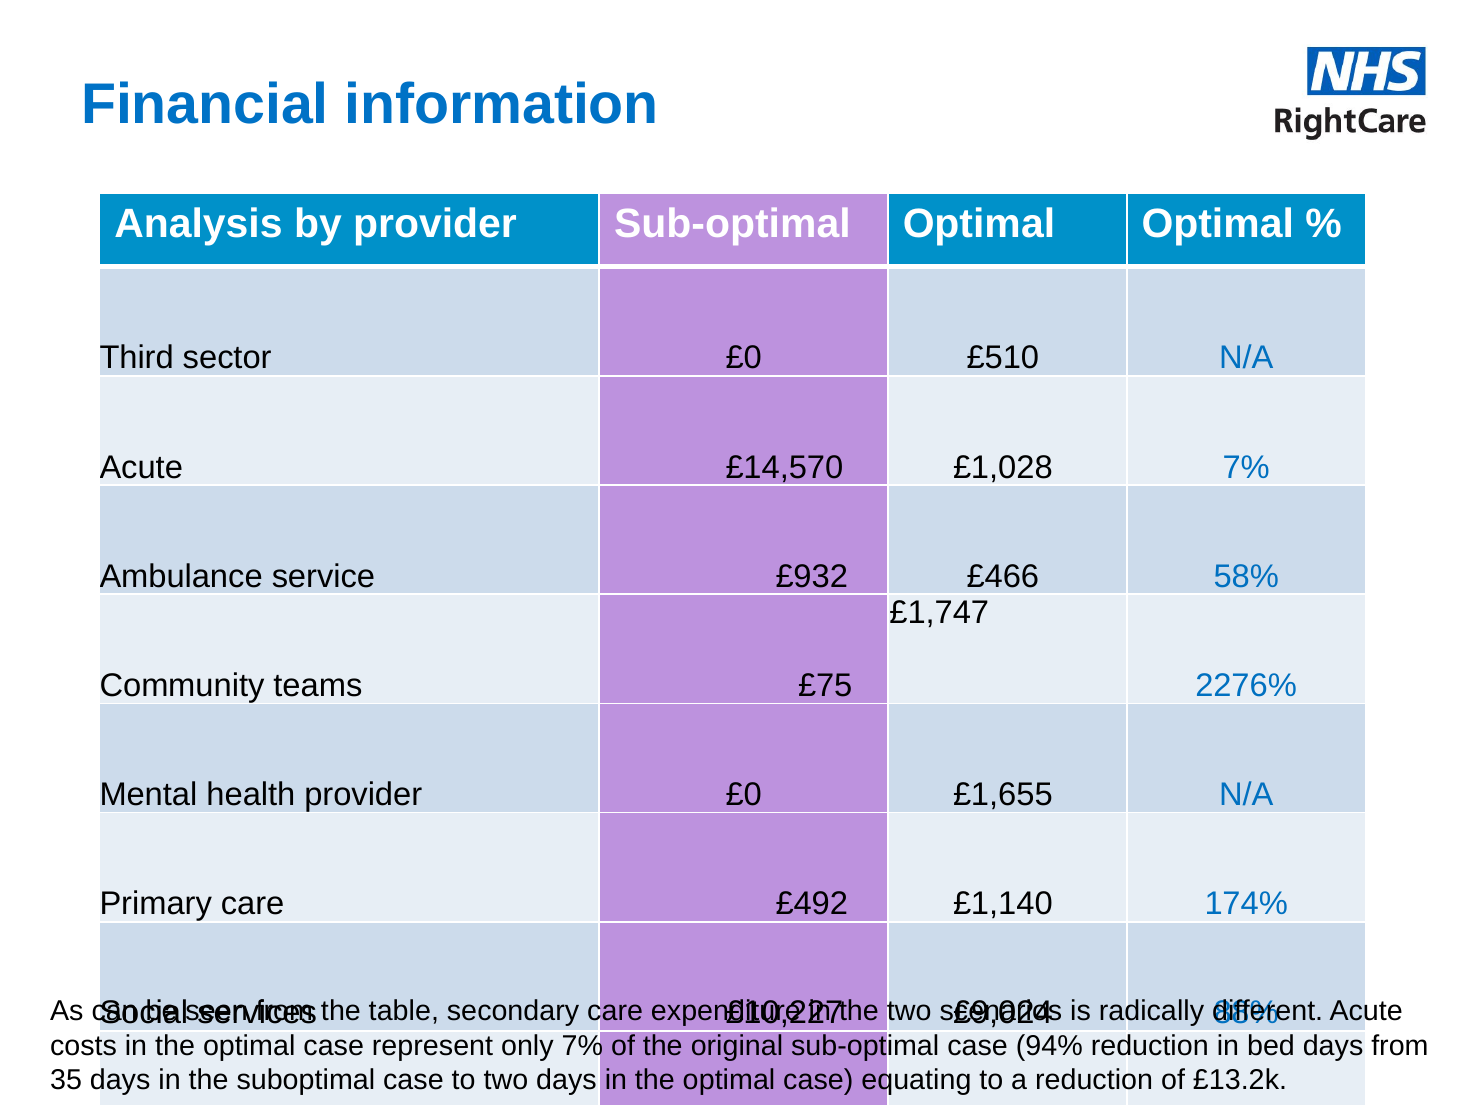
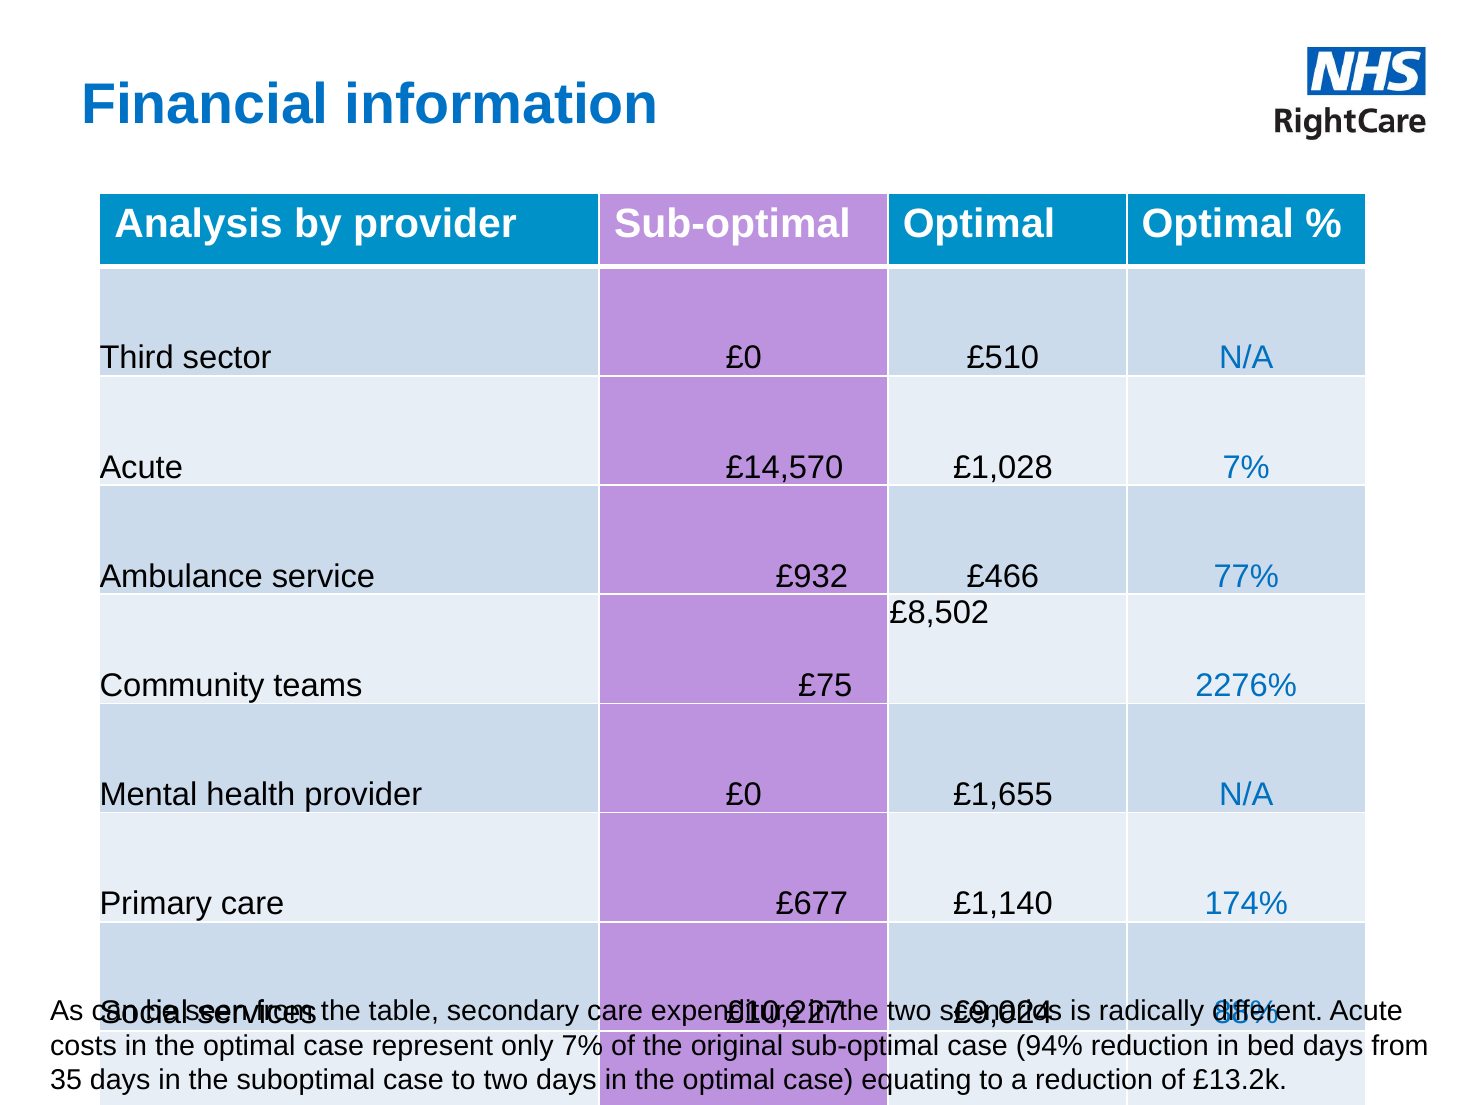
58%: 58% -> 77% (1246, 576)
£1,747: £1,747 -> £8,502 (939, 613)
£492: £492 -> £677 (812, 904)
